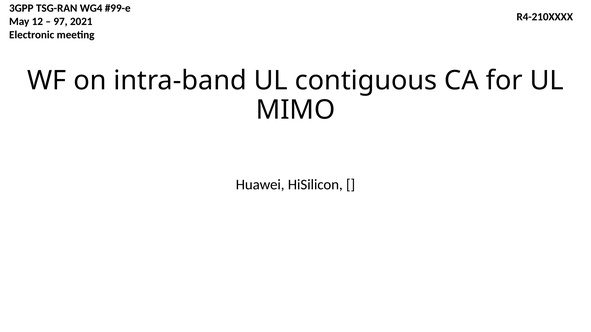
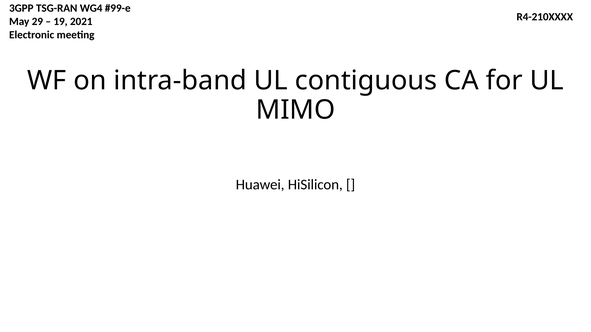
12: 12 -> 29 (37, 22)
97: 97 -> 19 (61, 22)
